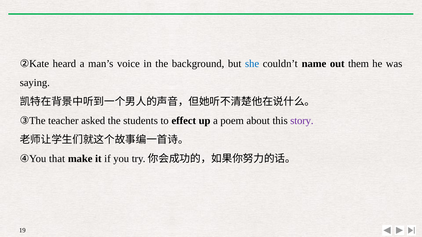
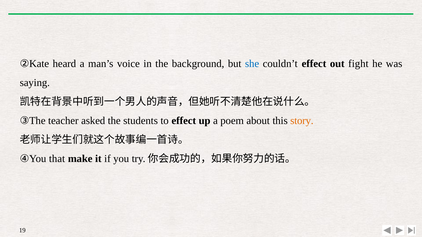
couldn’t name: name -> effect (314, 64)
them: them -> fight (358, 64)
story colour: purple -> orange (302, 121)
